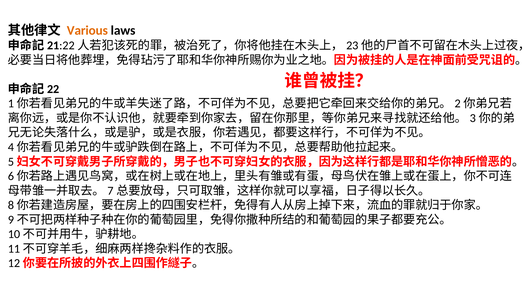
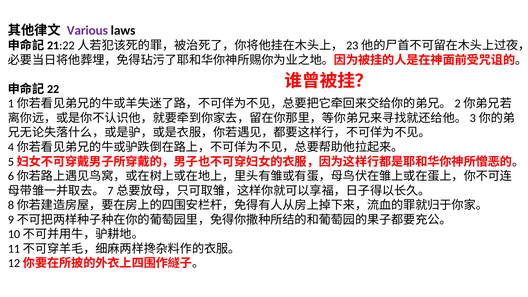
Various colour: orange -> purple (87, 30)
